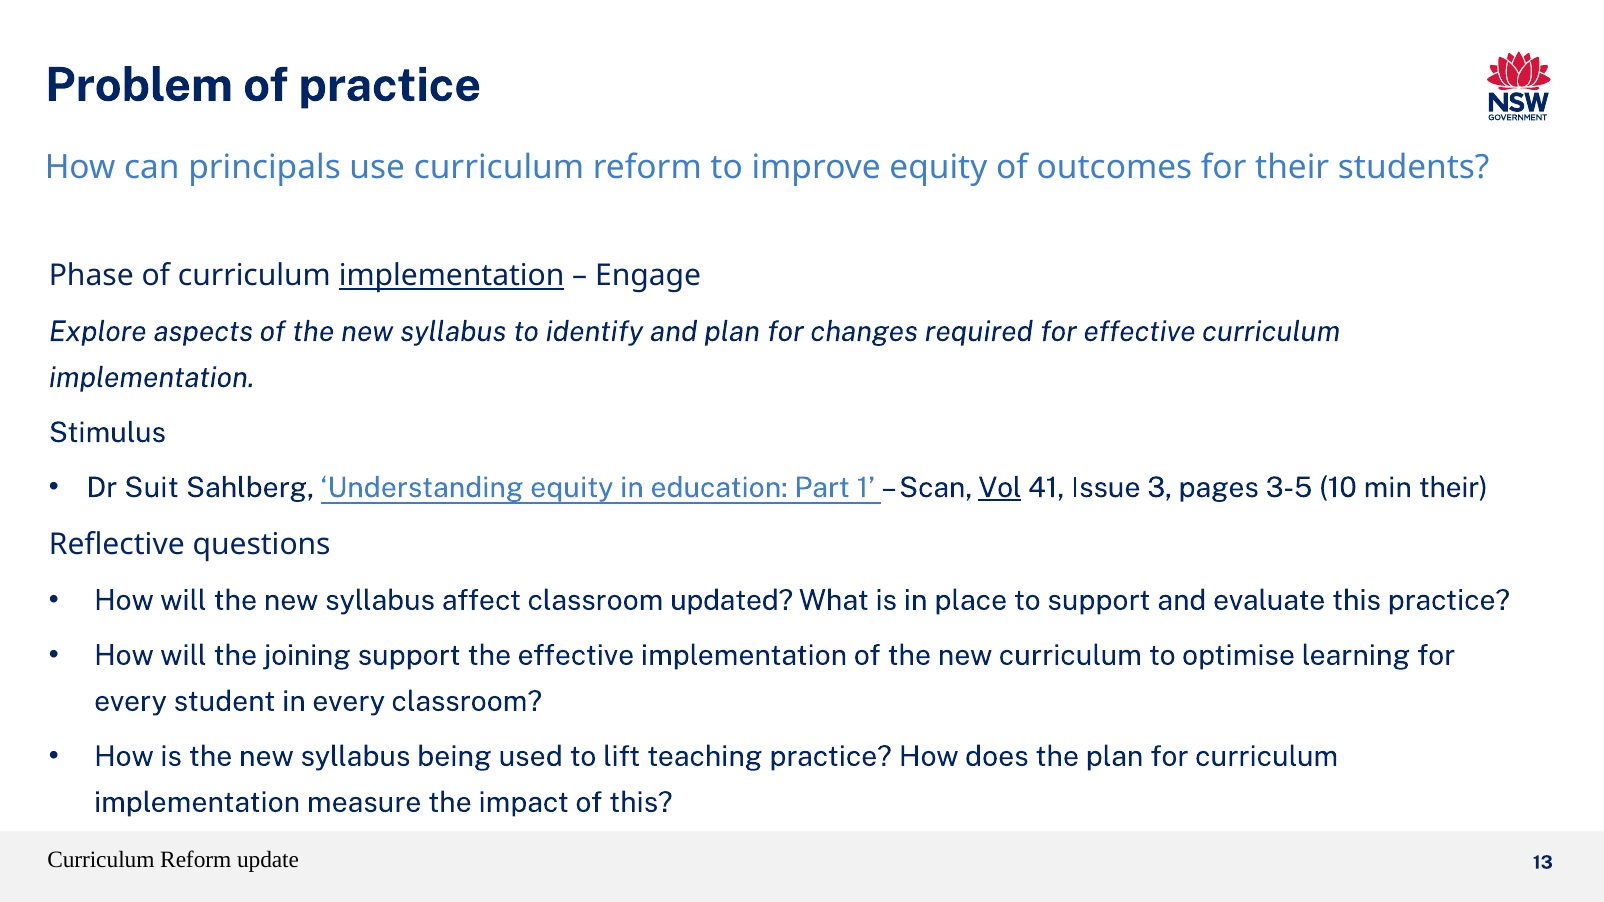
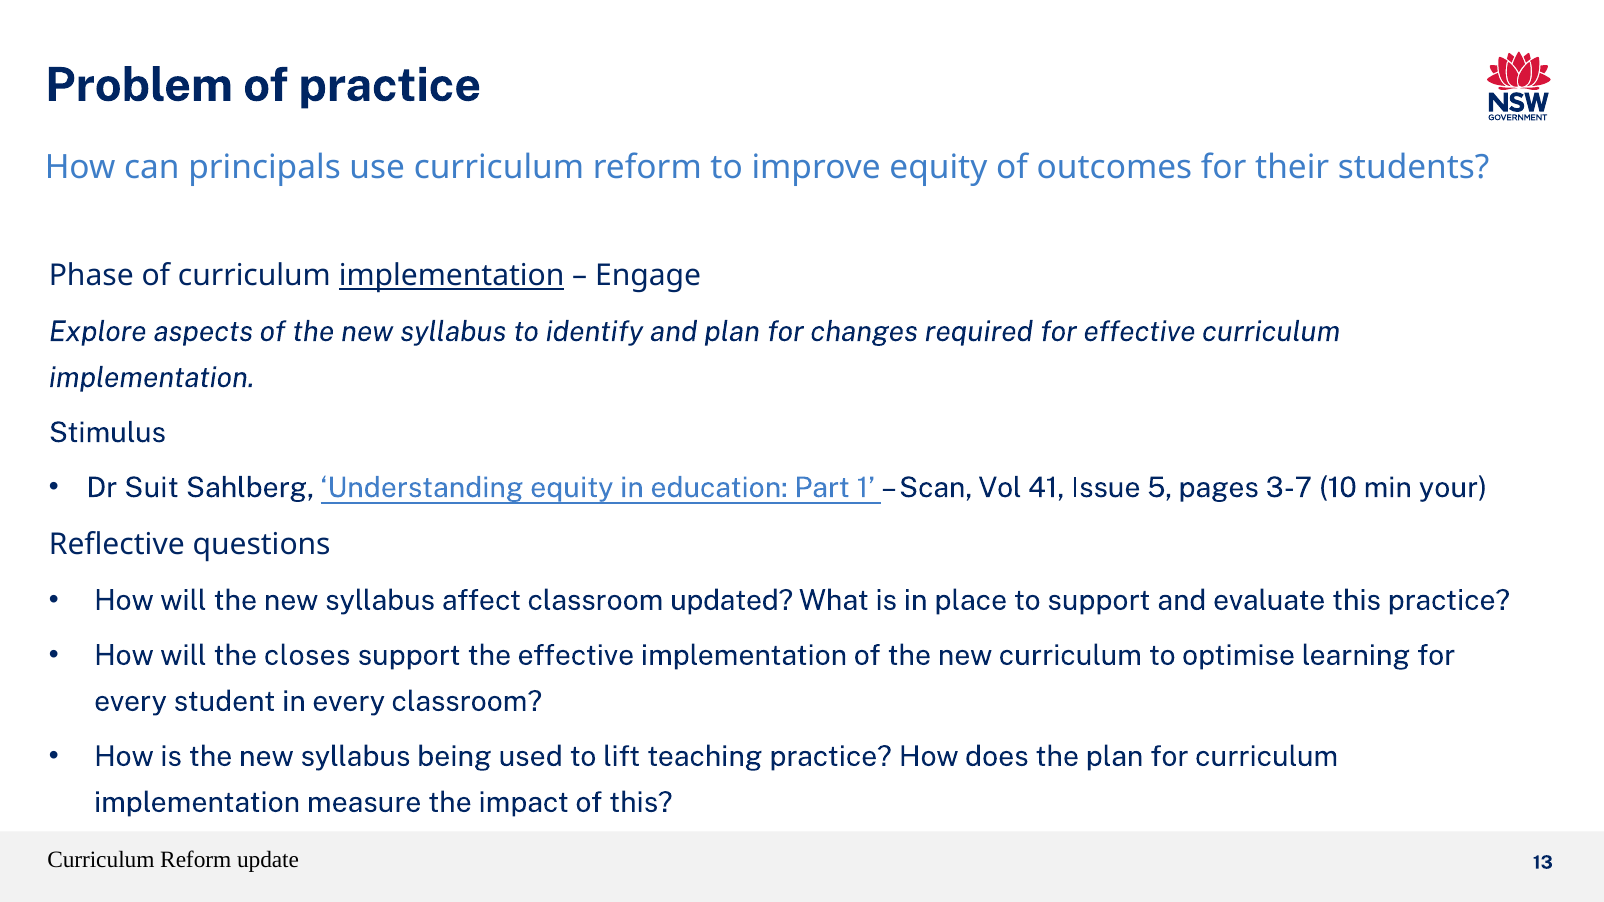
Vol underline: present -> none (1000, 488)
3: 3 -> 5 (1160, 488)
3-5: 3-5 -> 3-7 (1289, 488)
min their: their -> your (1453, 488)
joining: joining -> closes (307, 656)
